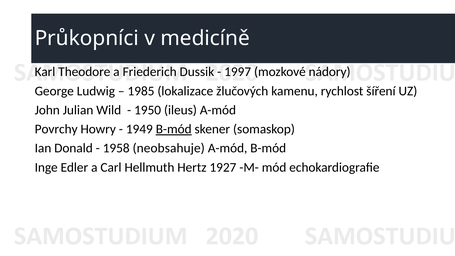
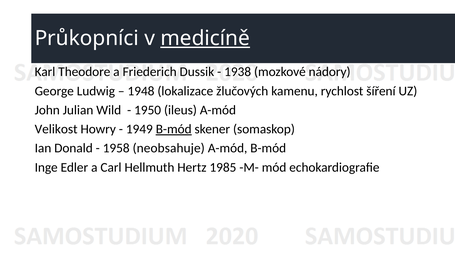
medicíně underline: none -> present (205, 38)
1997: 1997 -> 1938 (238, 72)
1985: 1985 -> 1948 (141, 91)
Povrchy: Povrchy -> Velikost (56, 129)
1927: 1927 -> 1985 (223, 167)
